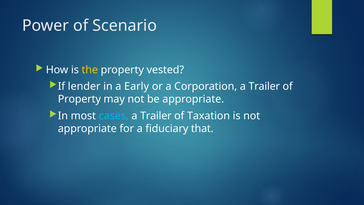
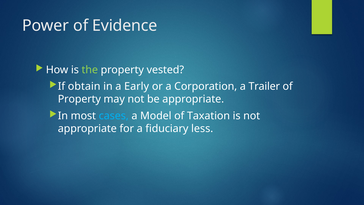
Scenario: Scenario -> Evidence (125, 26)
the colour: yellow -> light green (90, 70)
lender: lender -> obtain (84, 86)
Trailer: Trailer -> Model (156, 116)
that: that -> less (202, 128)
